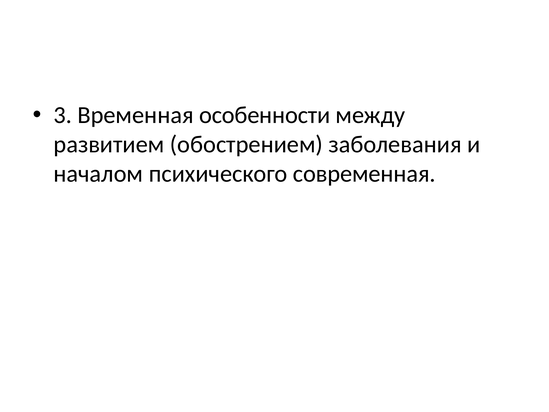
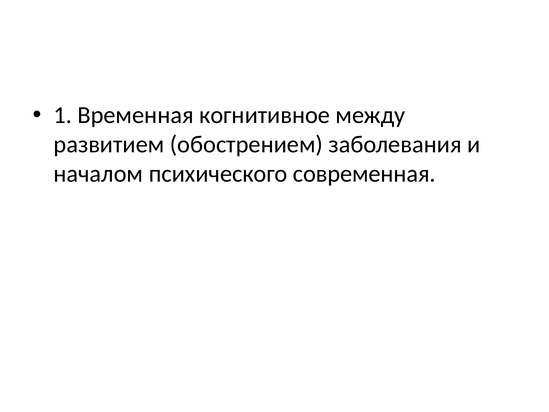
3: 3 -> 1 (63, 115)
особенности: особенности -> когнитивное (265, 115)
